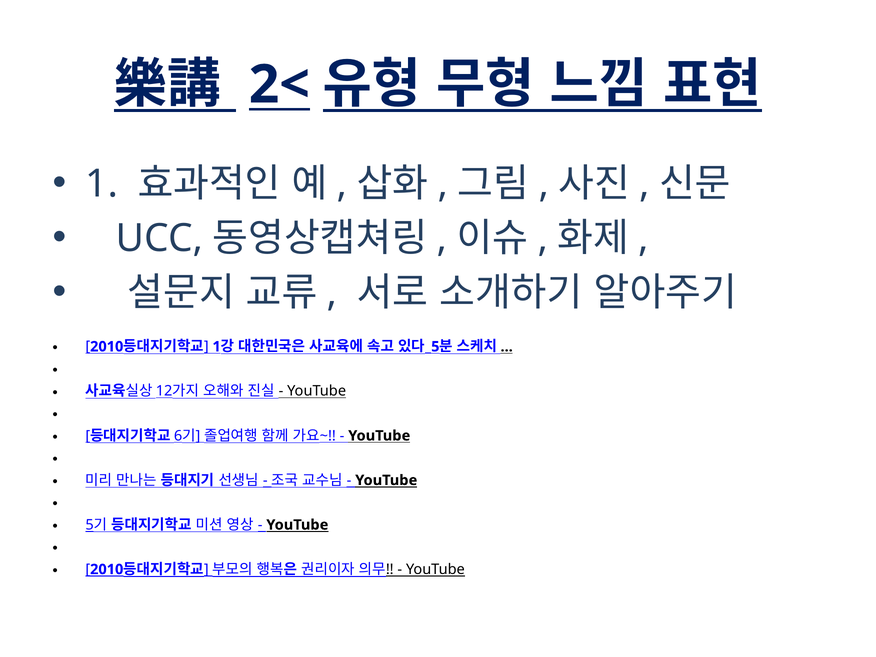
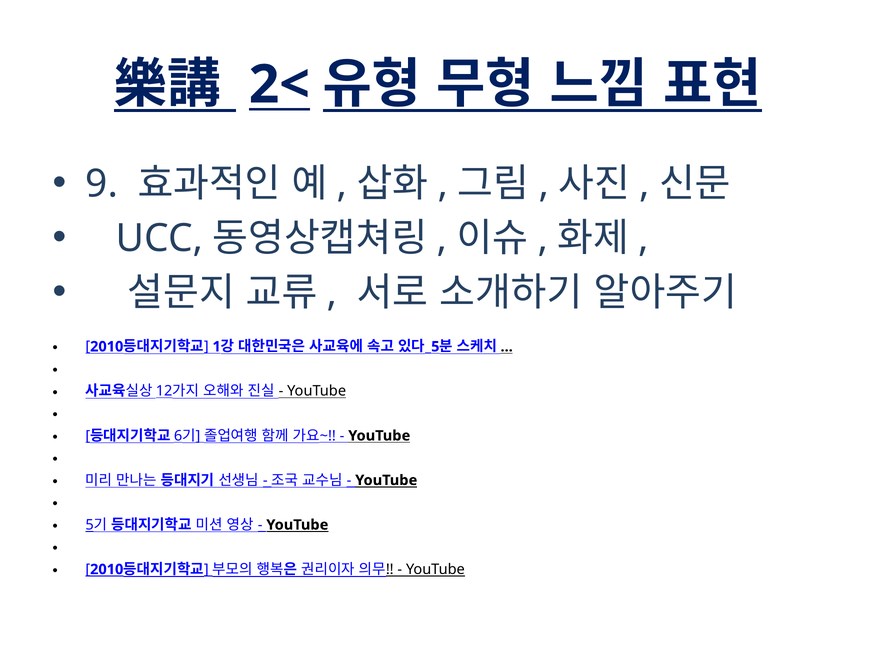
1: 1 -> 9 (102, 184)
